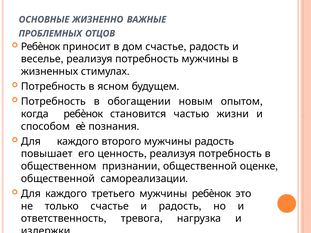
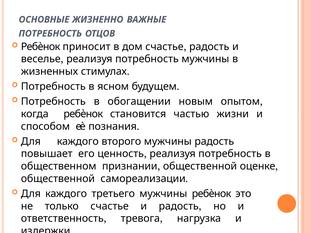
ПРОБЛЕМНЫХ: ПРОБЛЕМНЫХ -> ПОТРЕБНОСТЬ (50, 34)
